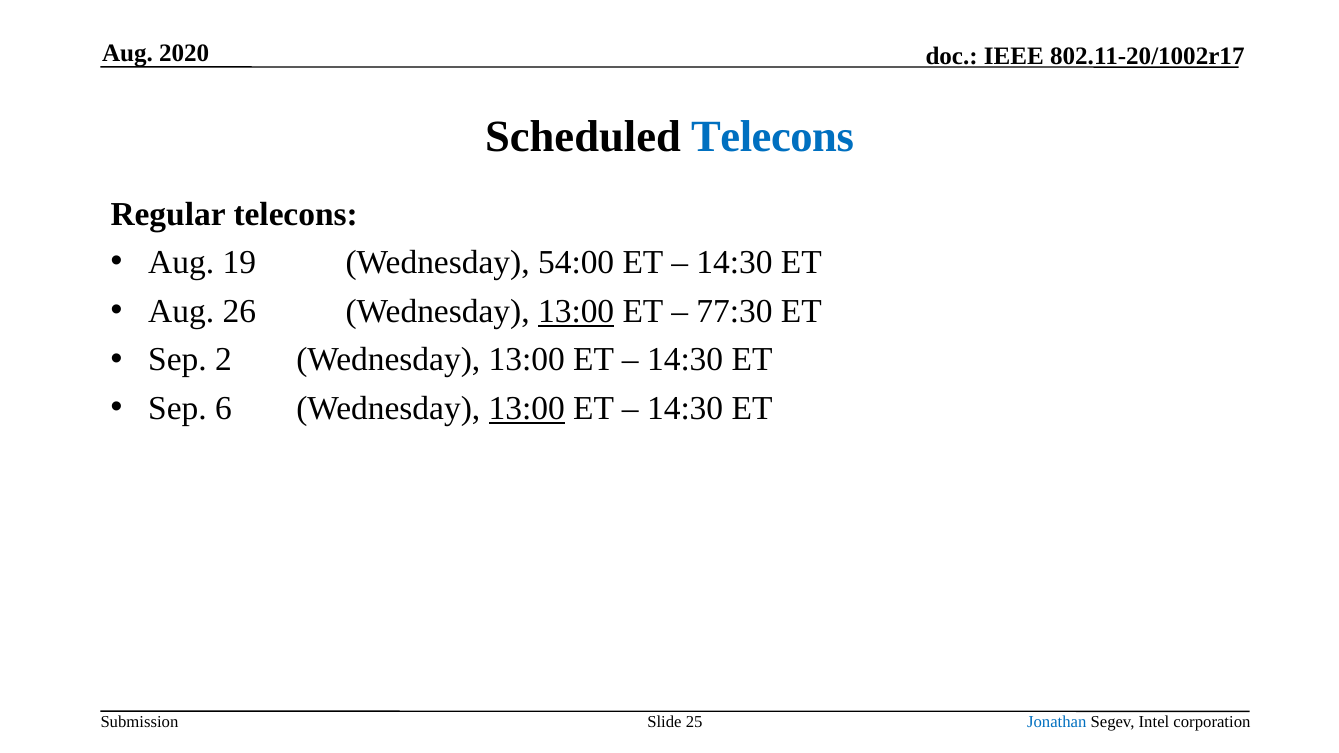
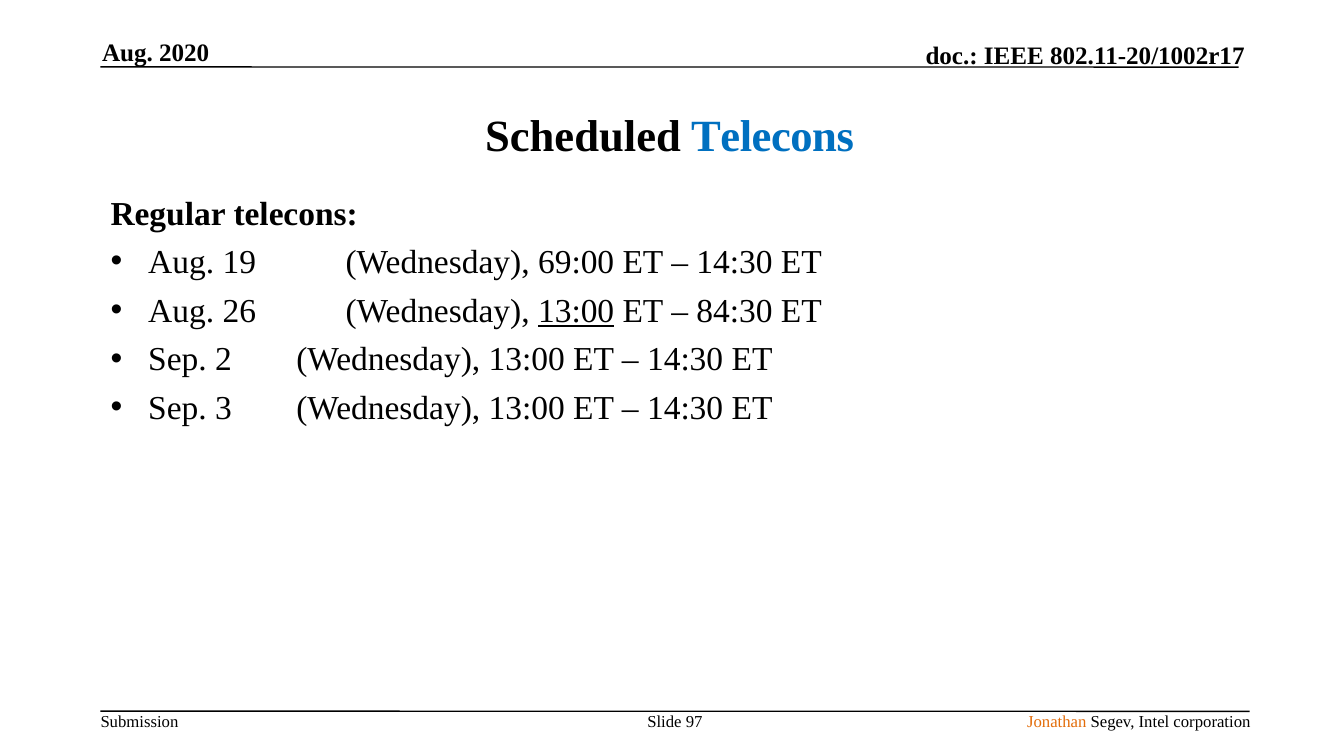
54:00: 54:00 -> 69:00 (576, 263)
77:30: 77:30 -> 84:30 (734, 311)
6: 6 -> 3 (224, 408)
13:00 underline: present -> none (527, 408)
25: 25 -> 97 (694, 722)
Jonathan colour: blue -> orange (1057, 722)
